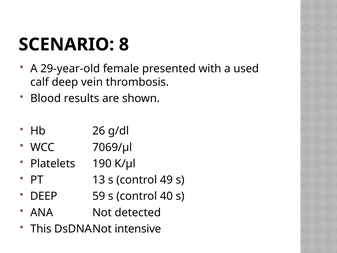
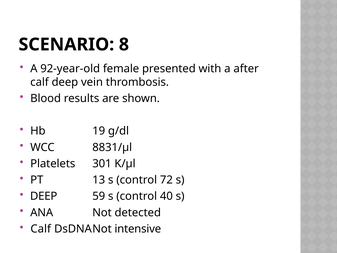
29-year-old: 29-year-old -> 92-year-old (70, 69)
used: used -> after (246, 69)
26: 26 -> 19 (99, 131)
7069/µl: 7069/µl -> 8831/µl (112, 147)
190: 190 -> 301 (102, 163)
49: 49 -> 72 (166, 180)
This: This -> Calf (41, 229)
